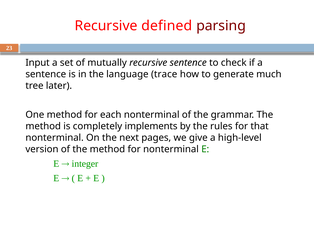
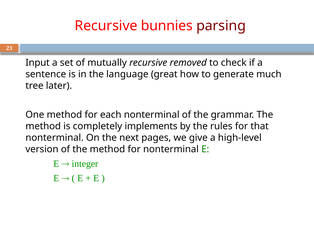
defined: defined -> bunnies (167, 26)
recursive sentence: sentence -> removed (188, 63)
trace: trace -> great (164, 74)
